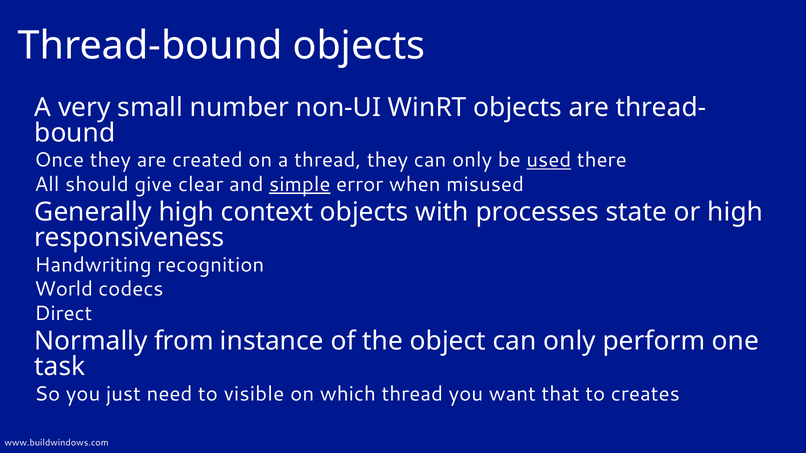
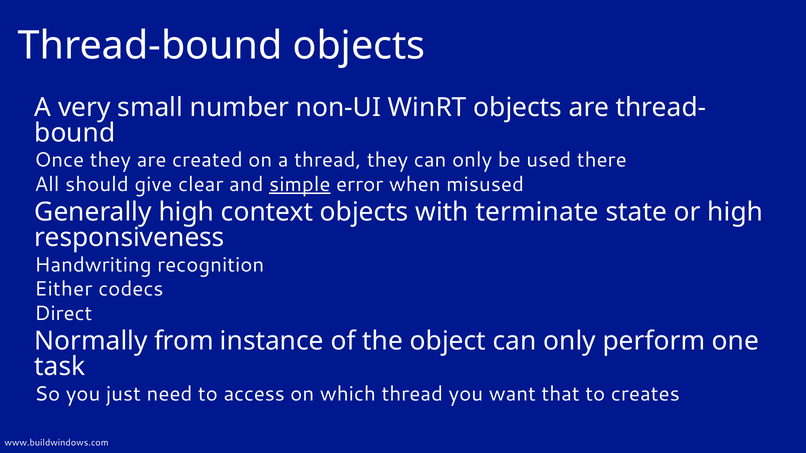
used underline: present -> none (549, 160)
processes: processes -> terminate (537, 212)
World: World -> Either (63, 289)
visible: visible -> access (254, 394)
